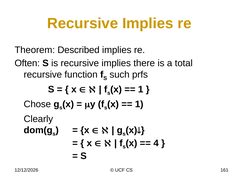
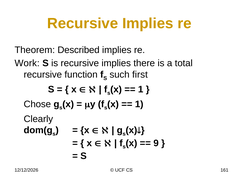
Often: Often -> Work (27, 63)
prfs: prfs -> first (140, 75)
4: 4 -> 9 (156, 143)
